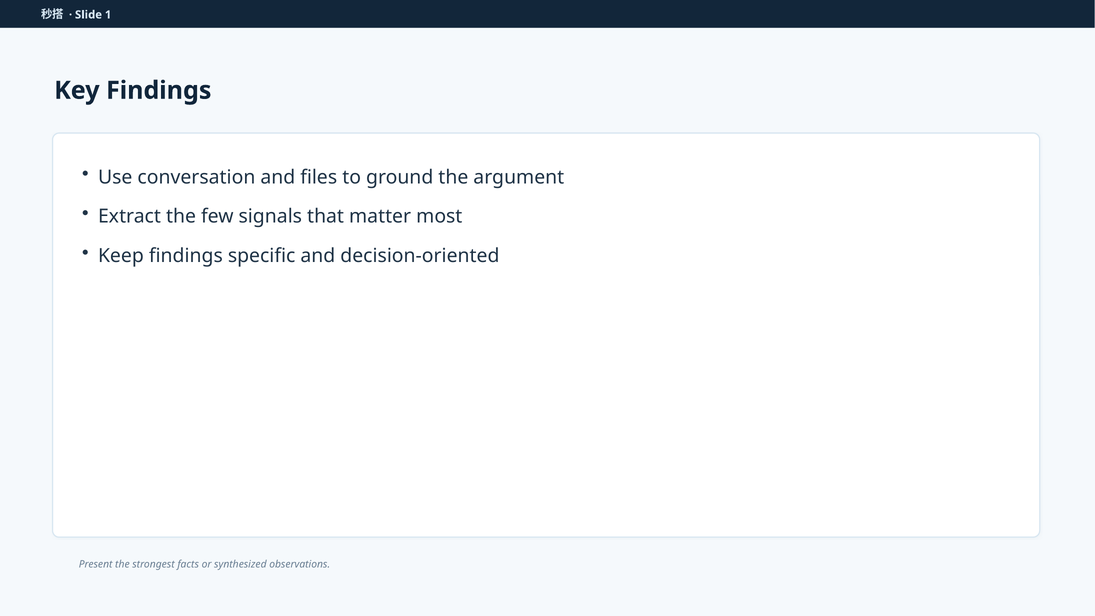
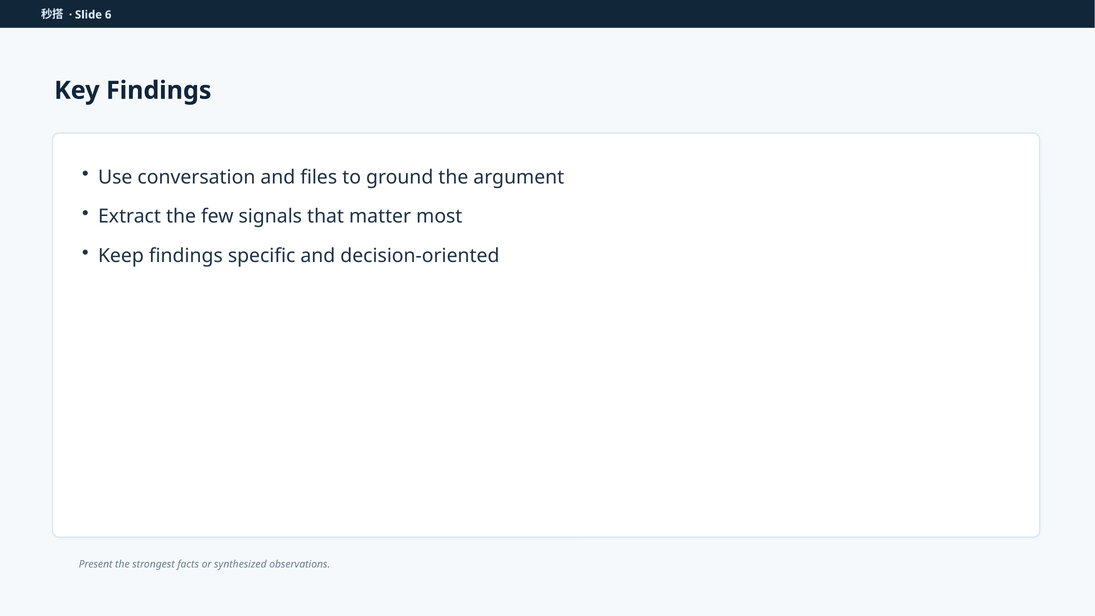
1: 1 -> 6 (108, 15)
